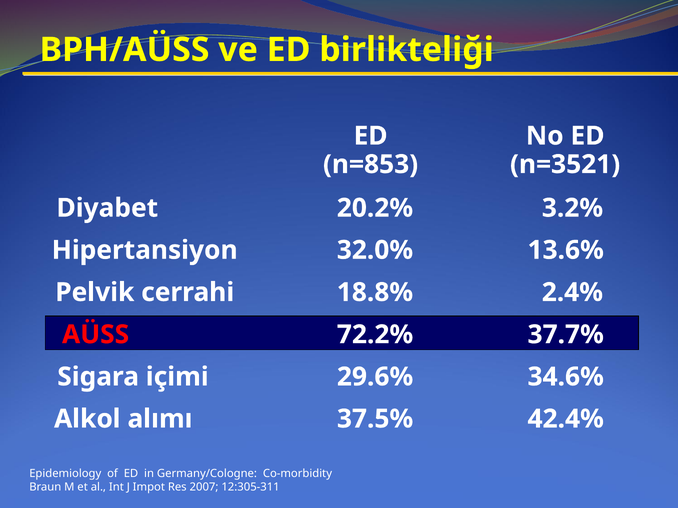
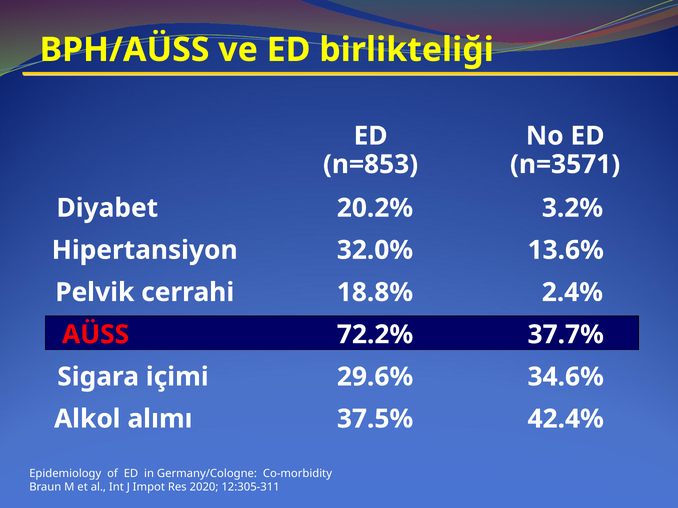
n=3521: n=3521 -> n=3571 (565, 165)
2007: 2007 -> 2020 (204, 487)
